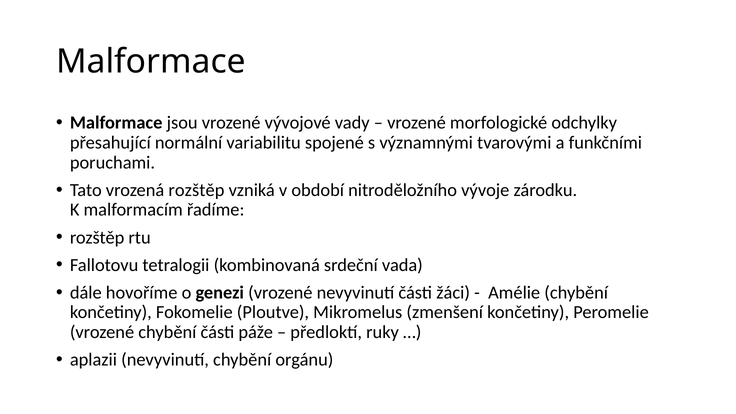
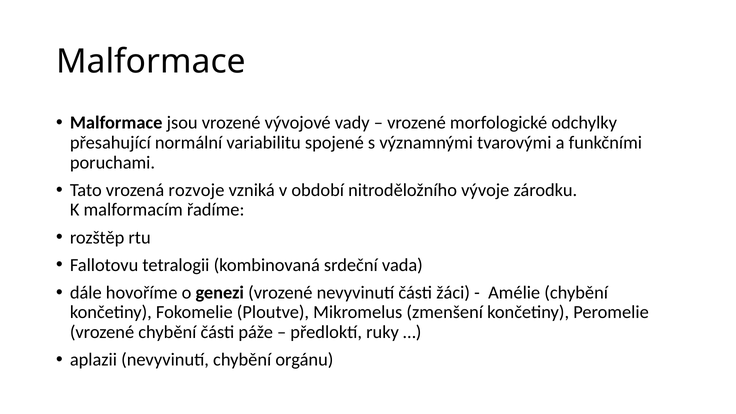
vrozená rozštěp: rozštěp -> rozvoje (196, 190)
